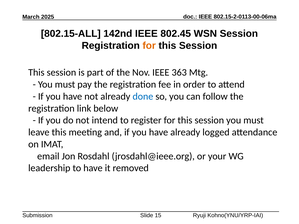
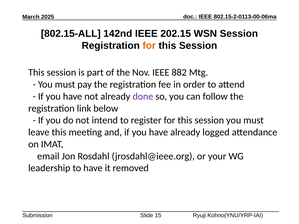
802.45: 802.45 -> 202.15 (176, 34)
363: 363 -> 882 (179, 73)
done colour: blue -> purple (143, 96)
